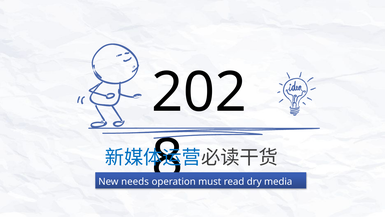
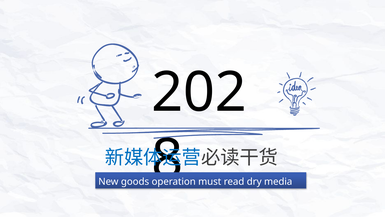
needs: needs -> goods (135, 181)
